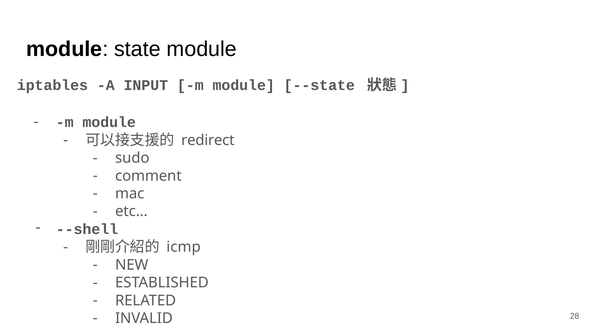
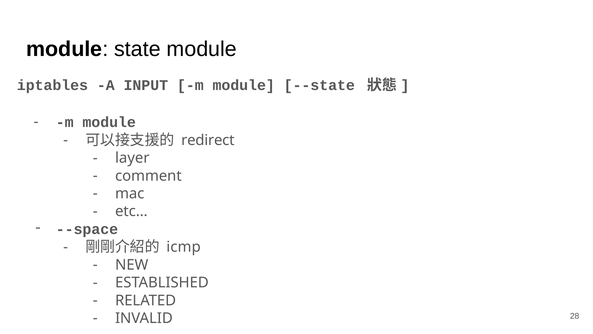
sudo: sudo -> layer (132, 158)
--shell: --shell -> --space (87, 229)
